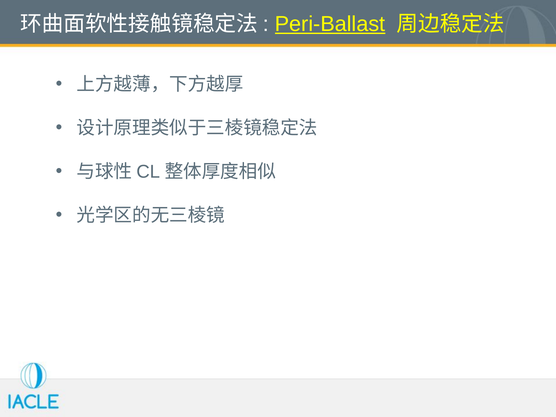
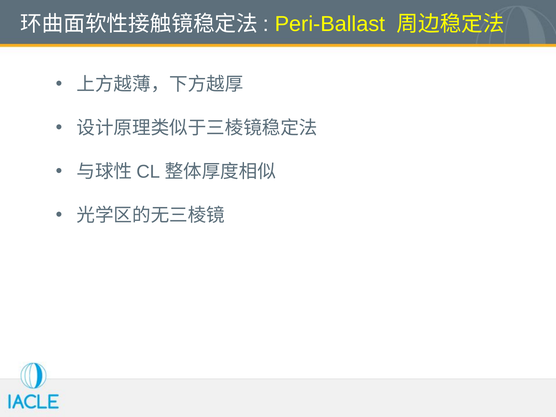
Peri-Ballast underline: present -> none (330, 24)
